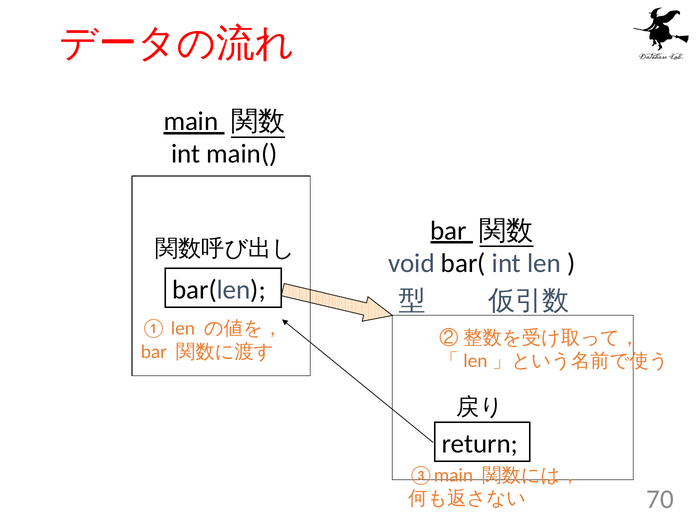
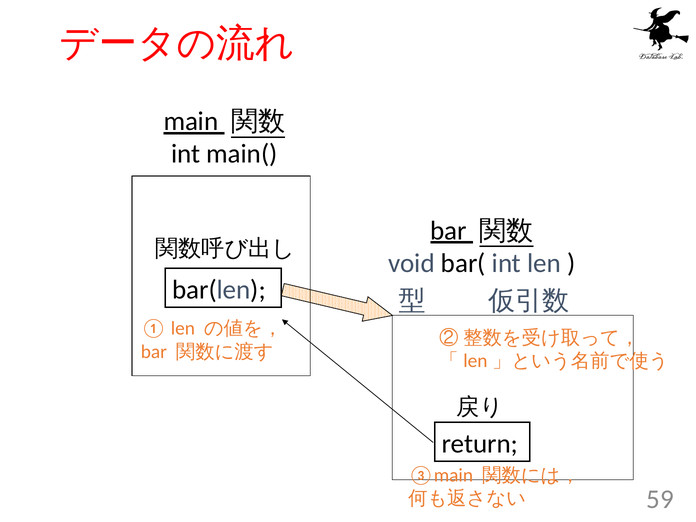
70: 70 -> 59 (660, 499)
